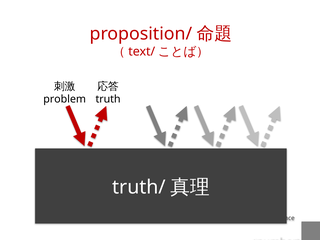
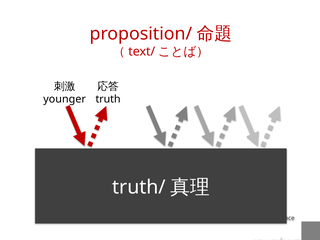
problem: problem -> younger (65, 99)
